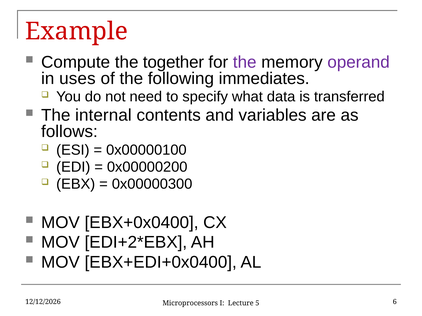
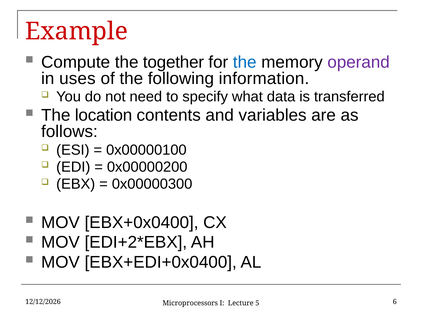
the colour: purple -> blue (245, 62)
immediates: immediates -> information (264, 79)
internal: internal -> location (104, 116)
